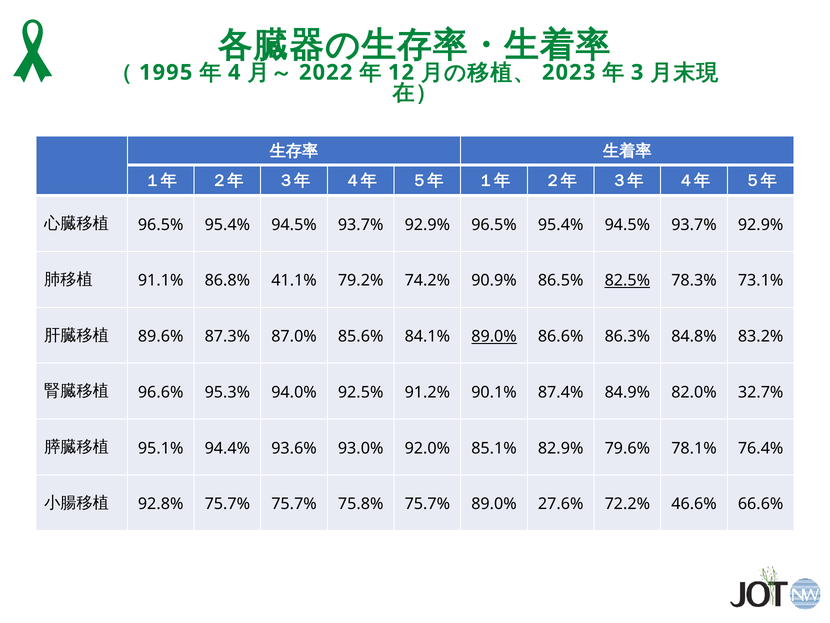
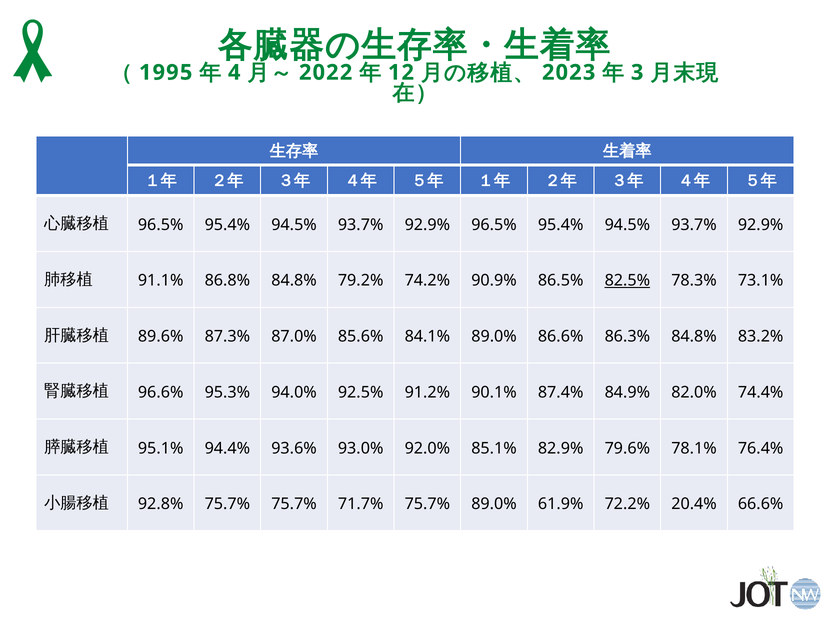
86.8% 41.1%: 41.1% -> 84.8% (294, 280)
89.0% underline: present -> none (494, 336)
32.7%: 32.7% -> 74.4% (761, 392)
75.8%: 75.8% -> 71.7% (361, 504)
27.6%: 27.6% -> 61.9% (561, 504)
46.6%: 46.6% -> 20.4% (694, 504)
